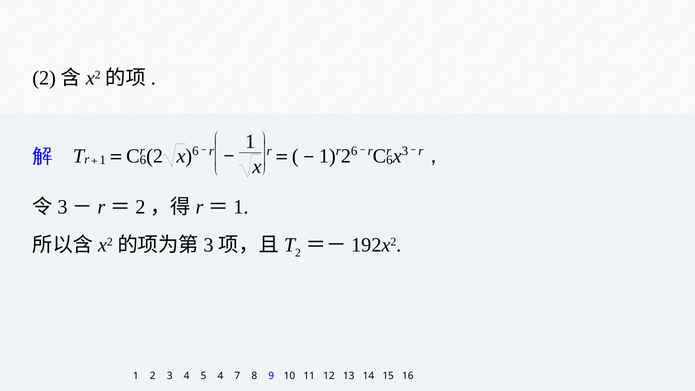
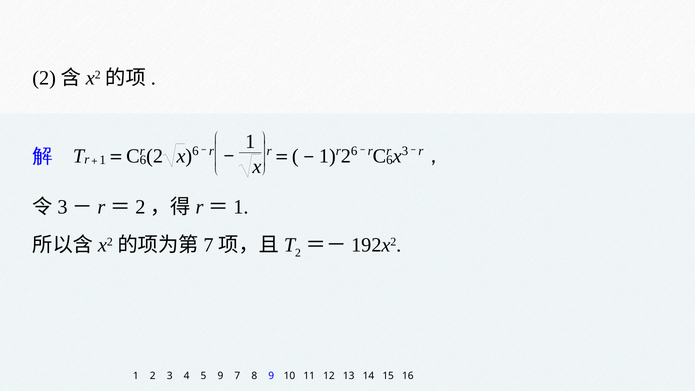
3: 3 -> 7 (208, 245)
5 4: 4 -> 9 (220, 376)
